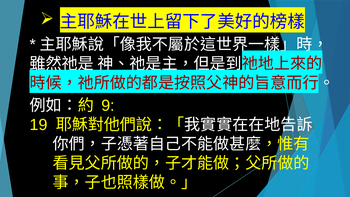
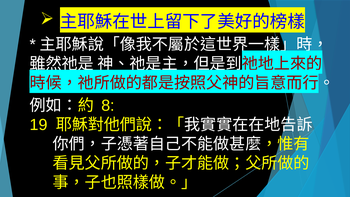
9: 9 -> 8 (108, 106)
